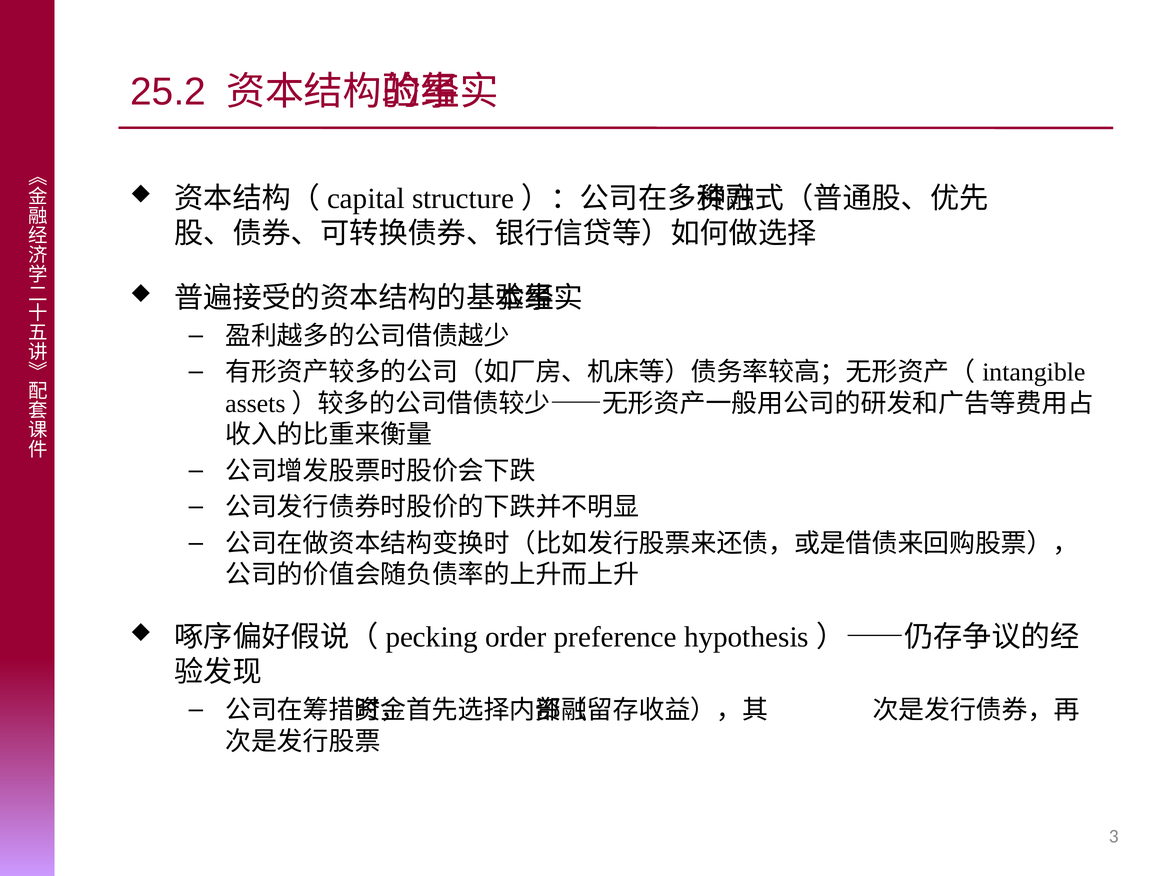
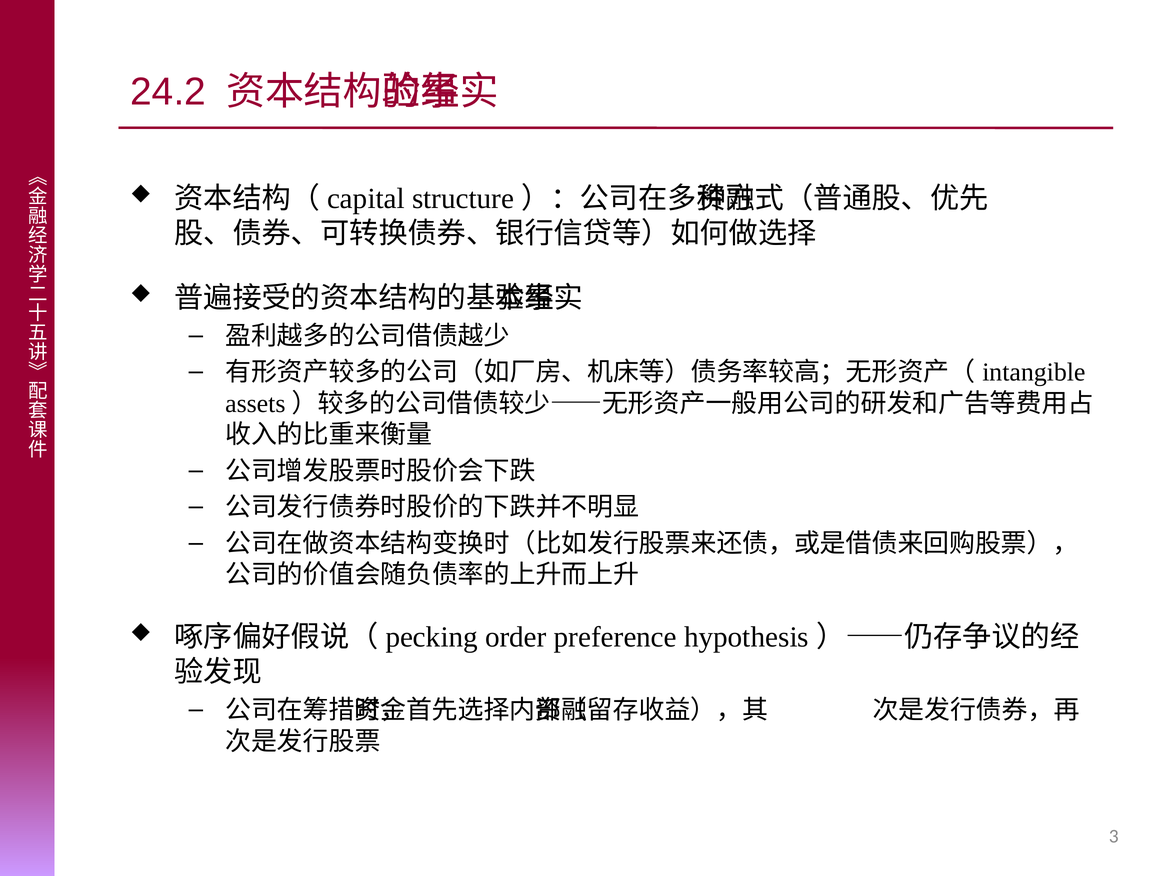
25.2: 25.2 -> 24.2 (168, 92)
